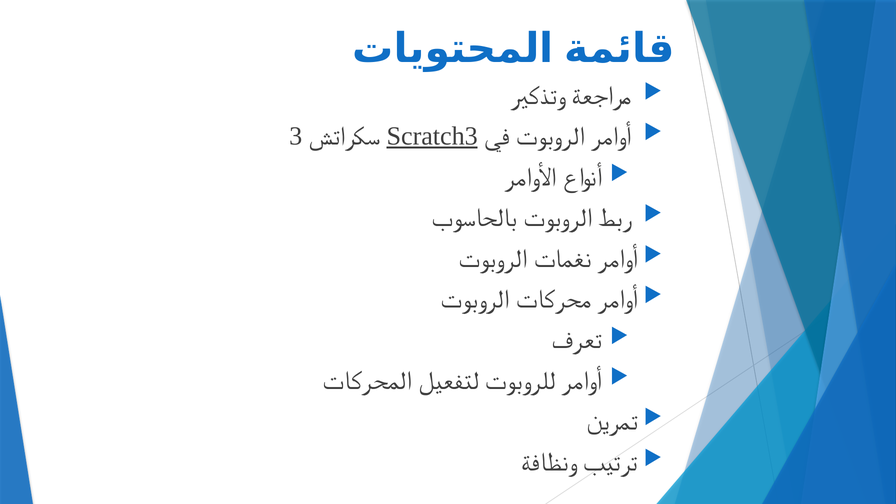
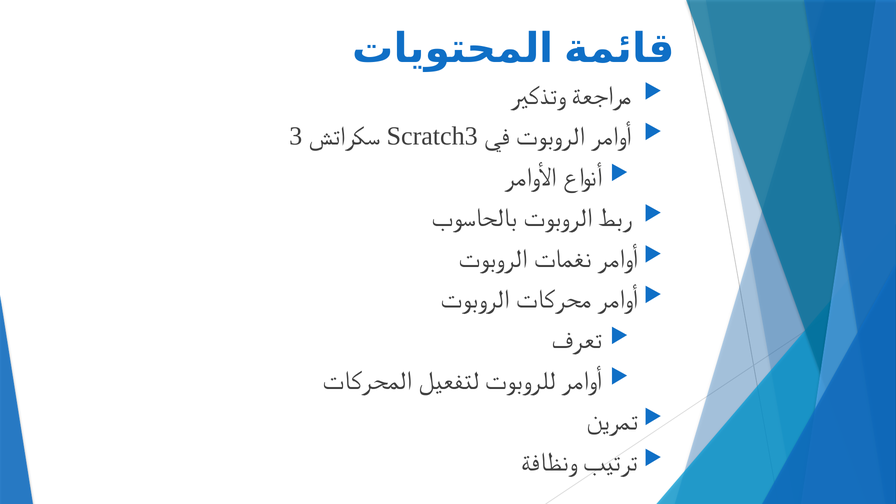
Scratch3 underline: present -> none (432, 136)
